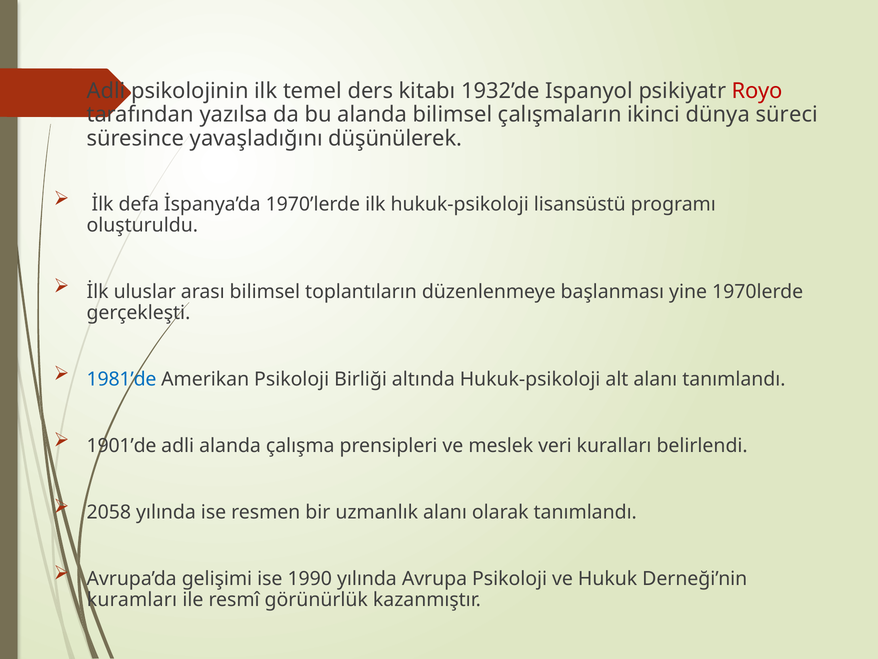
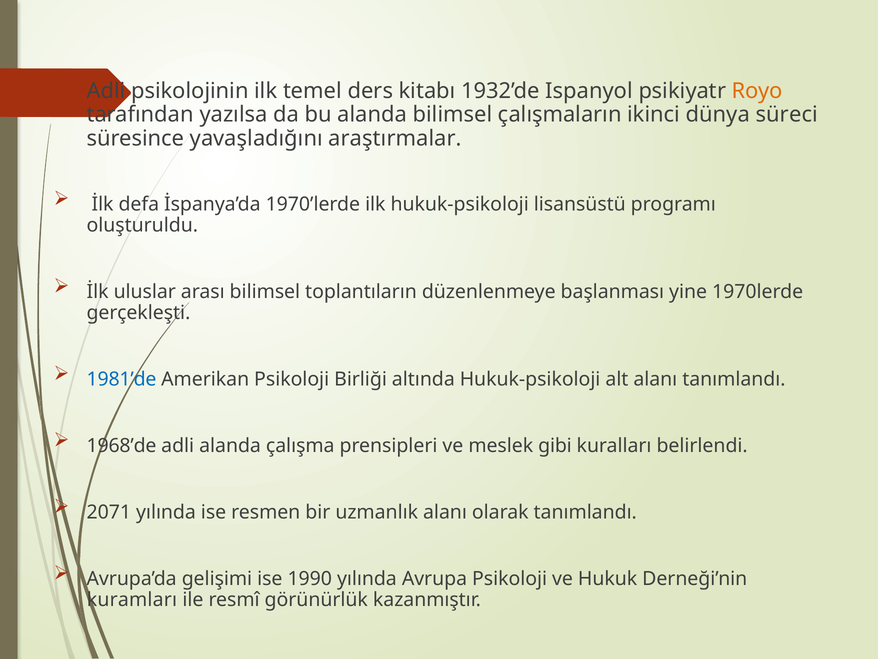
Royo colour: red -> orange (757, 91)
düşünülerek: düşünülerek -> araştırmalar (395, 138)
1901’de: 1901’de -> 1968’de (122, 445)
veri: veri -> gibi (555, 445)
2058: 2058 -> 2071 (109, 512)
